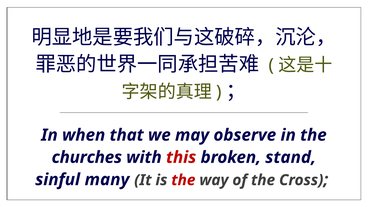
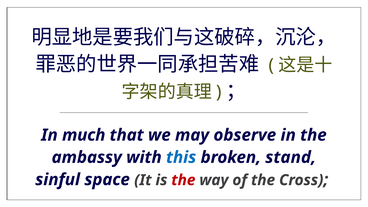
when: when -> much (84, 135)
churches: churches -> ambassy (87, 157)
this colour: red -> blue (181, 157)
many: many -> space (107, 180)
